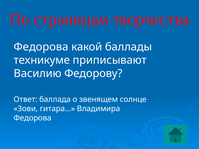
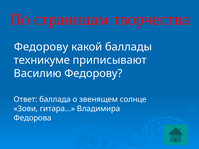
Федорова: Федорова -> Федорову (41, 47)
